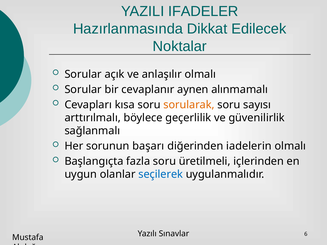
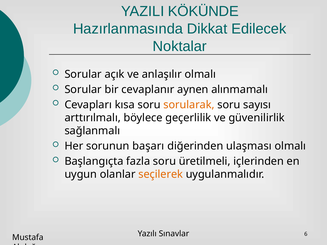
IFADELER: IFADELER -> KÖKÜNDE (203, 11)
iadelerin: iadelerin -> ulaşması (249, 146)
seçilerek colour: blue -> orange (161, 175)
